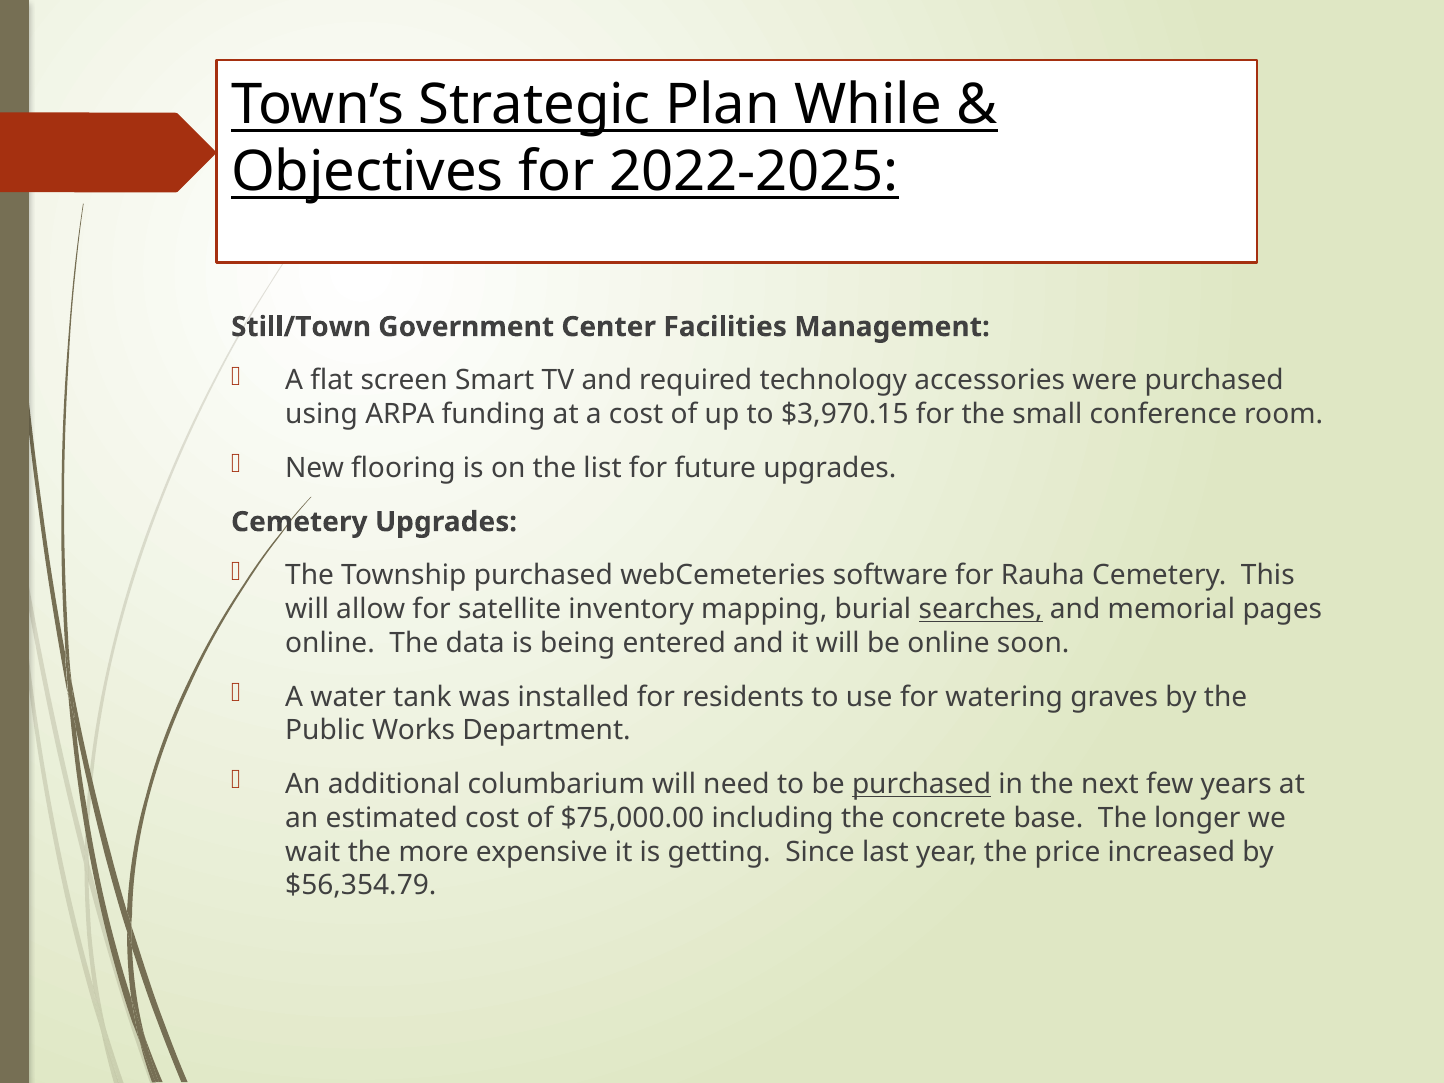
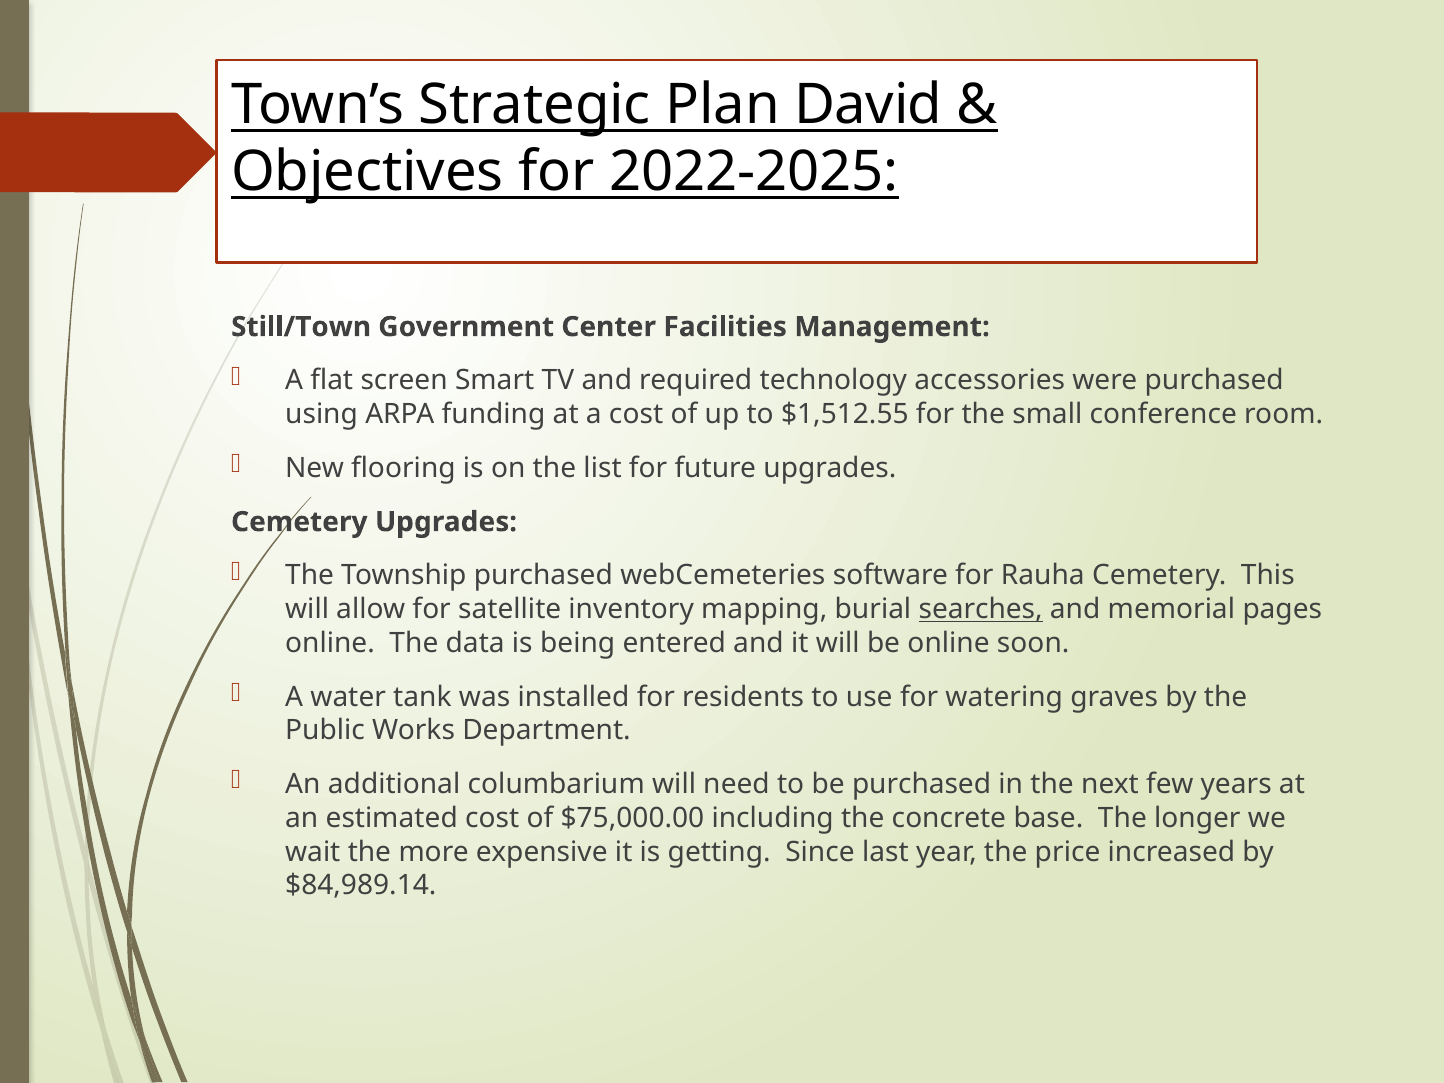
While: While -> David (869, 105)
$3,970.15: $3,970.15 -> $1,512.55 (845, 414)
purchased underline: present -> none (922, 784)
$56,354.79: $56,354.79 -> $84,989.14 (361, 886)
